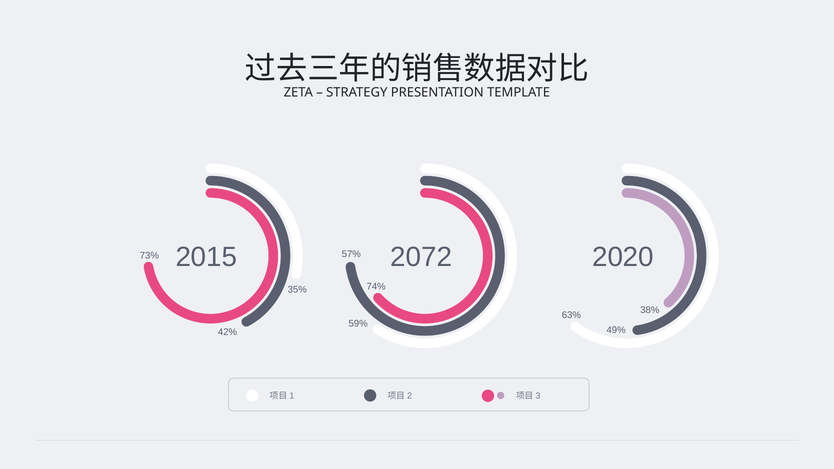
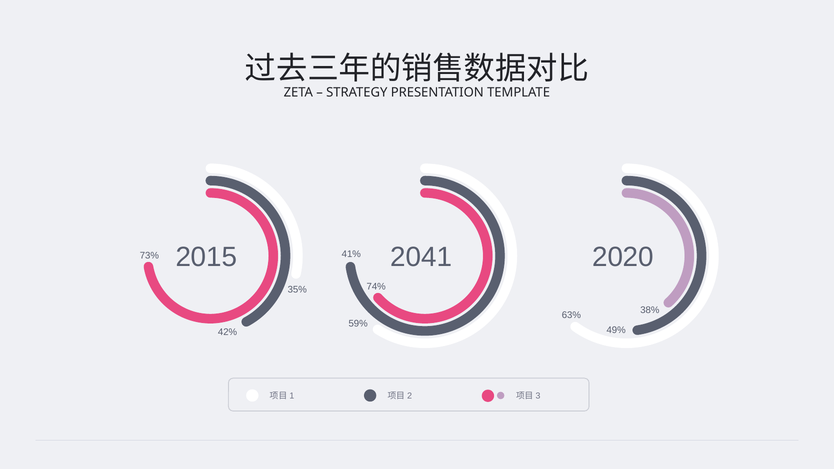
2072: 2072 -> 2041 (421, 257)
57%: 57% -> 41% (351, 254)
